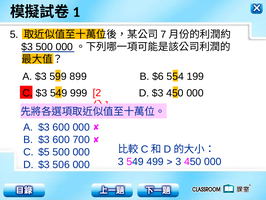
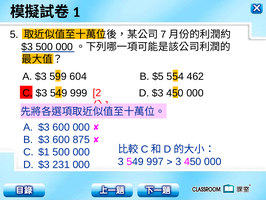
899: 899 -> 604 (78, 76)
$6: $6 -> $5 (158, 76)
199: 199 -> 462 (195, 76)
700: 700 -> 875 (81, 139)
$5: $5 -> $1 (44, 152)
499: 499 -> 997 (155, 161)
506: 506 -> 231 (61, 164)
